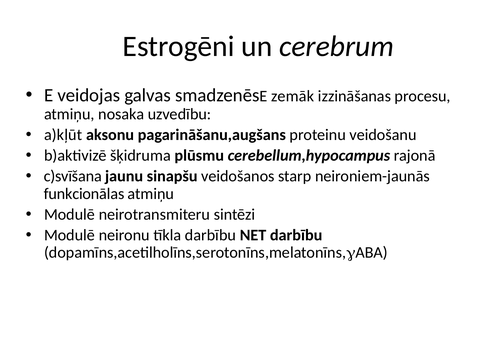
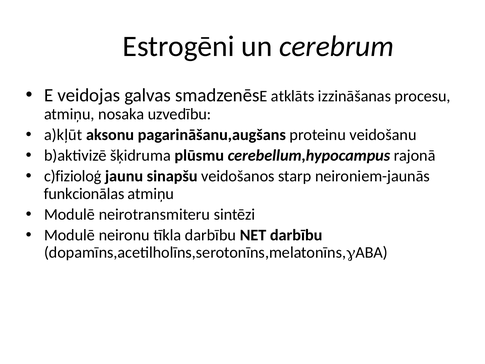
zemāk: zemāk -> atklāts (293, 96)
c)svīšana: c)svīšana -> c)fizioloģ (73, 176)
